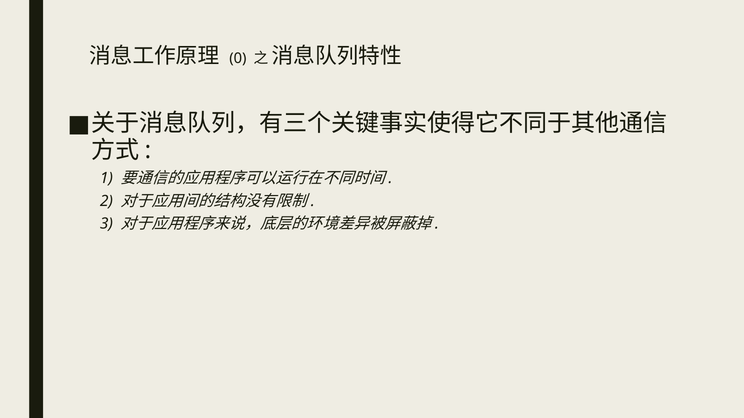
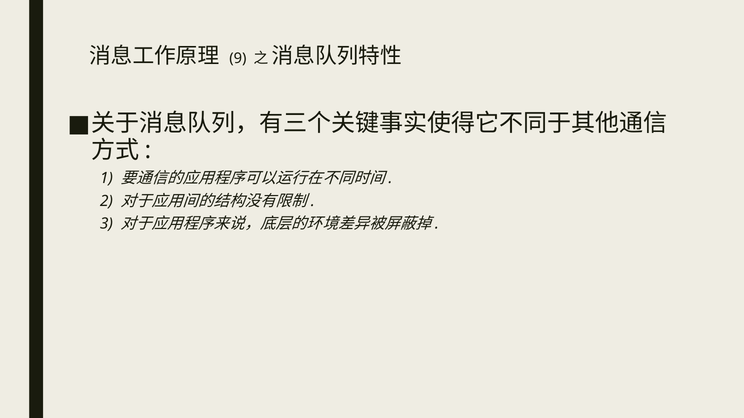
0: 0 -> 9 (238, 58)
